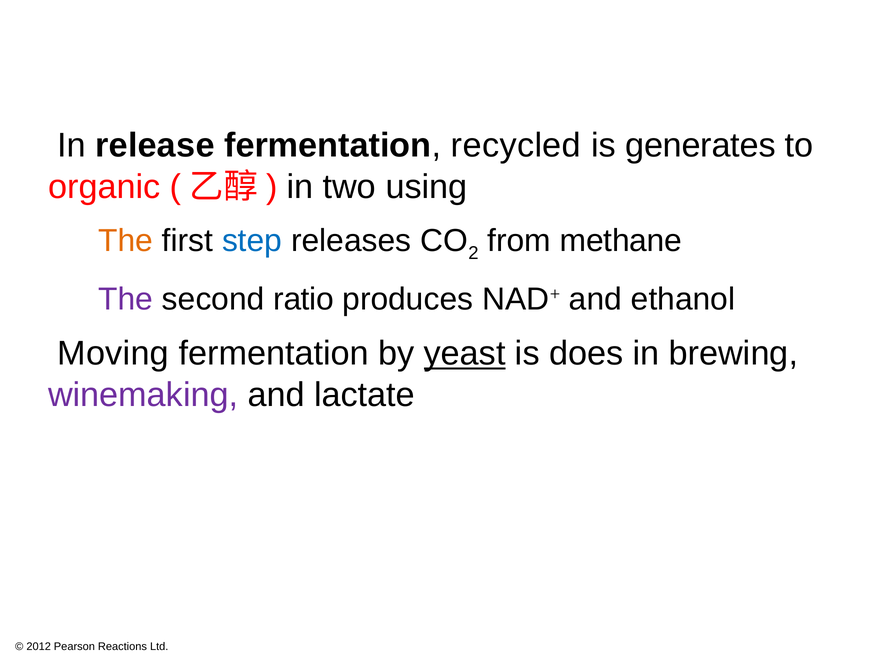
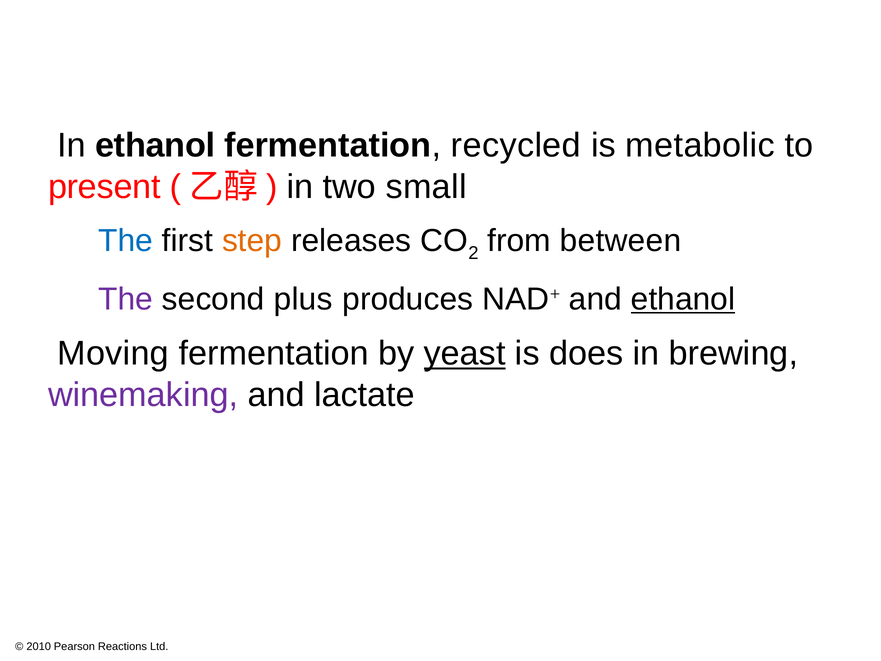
In release: release -> ethanol (155, 146)
generates: generates -> metabolic (700, 146)
organic: organic -> present (104, 187)
using: using -> small (426, 187)
The colour: orange -> blue (126, 241)
step colour: blue -> orange (252, 241)
methane: methane -> between (621, 241)
ratio: ratio -> plus (303, 299)
ethanol underline: none -> present (683, 299)
2012: 2012 -> 2010 (39, 647)
